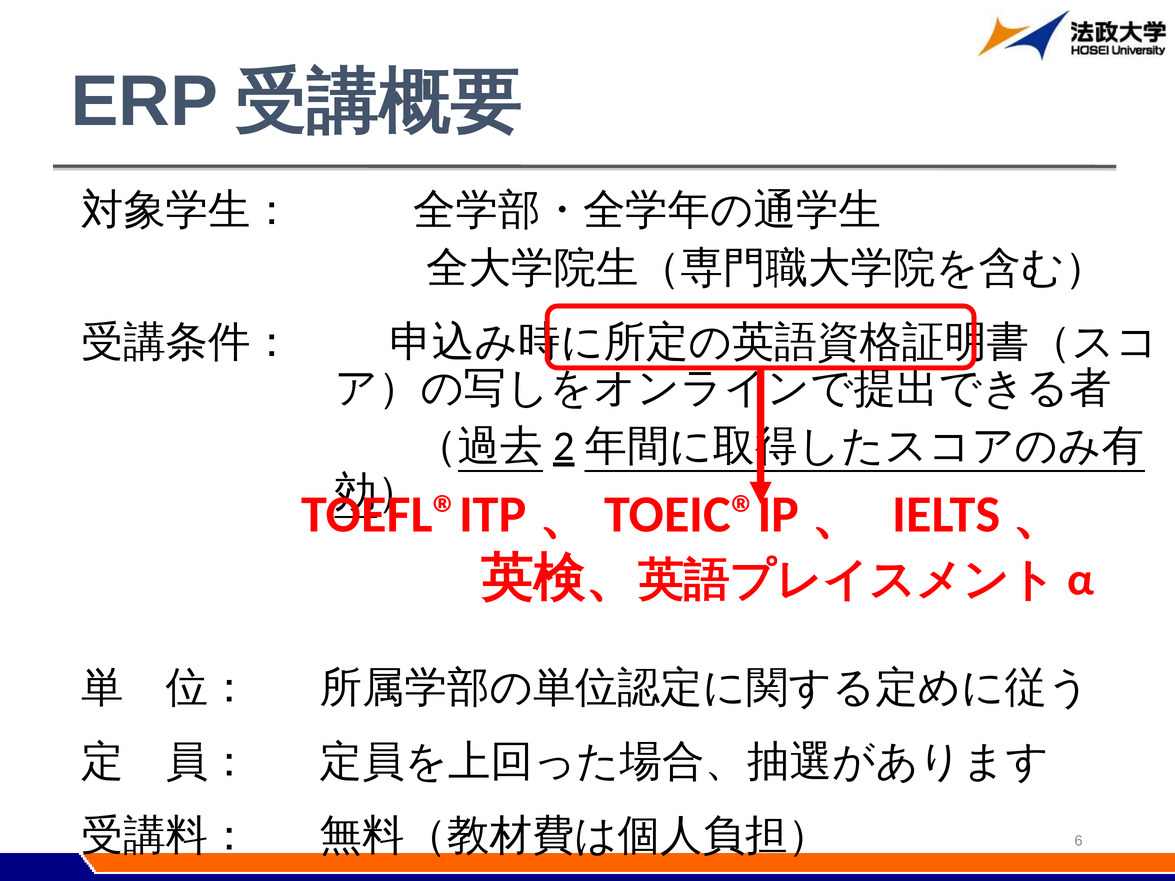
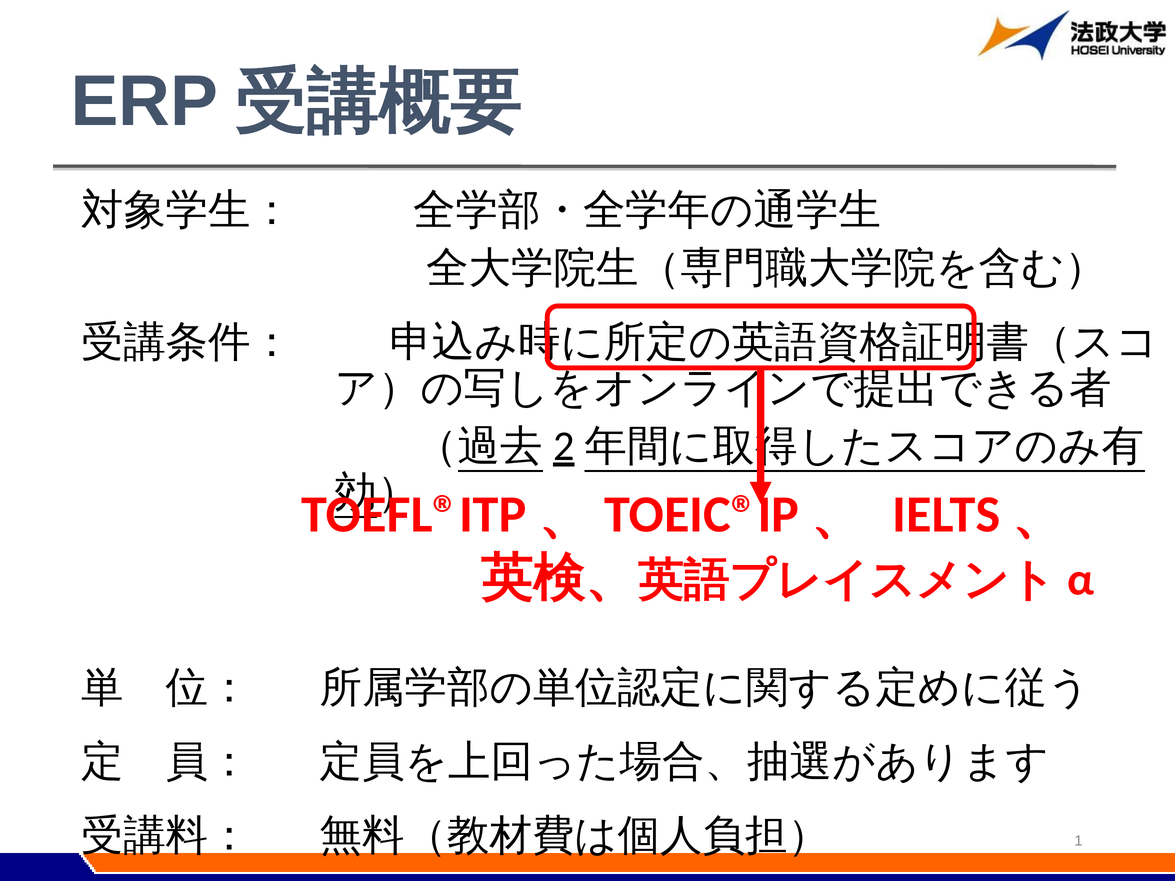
6: 6 -> 1 (1079, 841)
